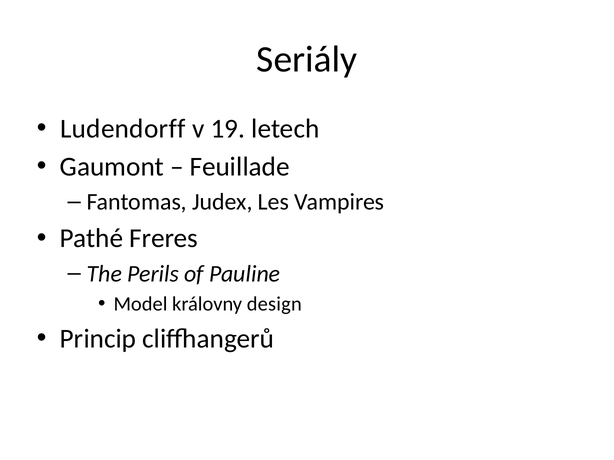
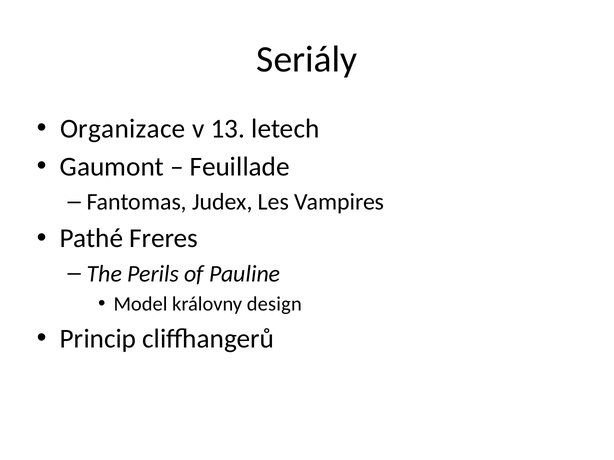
Ludendorff: Ludendorff -> Organizace (123, 129)
19: 19 -> 13 (228, 129)
